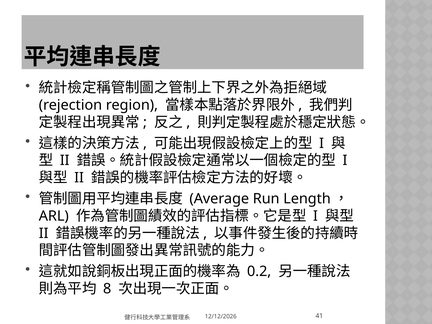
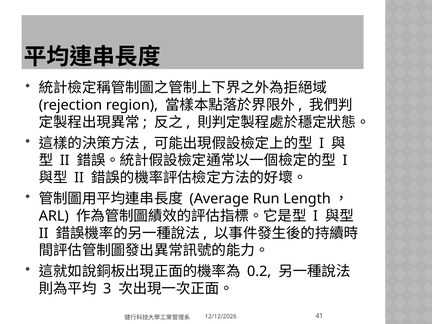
8: 8 -> 3 (107, 289)
